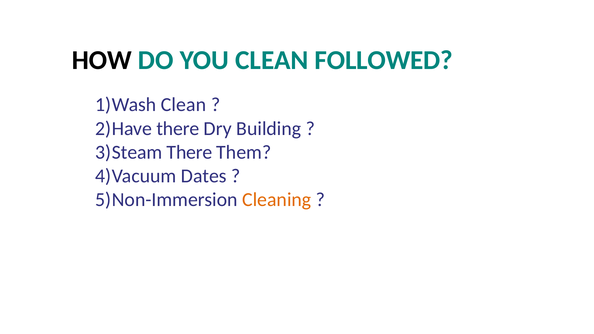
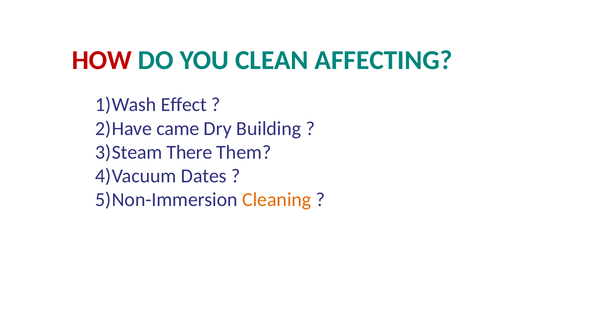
HOW colour: black -> red (102, 60)
FOLLOWED: FOLLOWED -> AFFECTING (384, 60)
Clean: Clean -> Effect (184, 105)
there: there -> came (178, 129)
